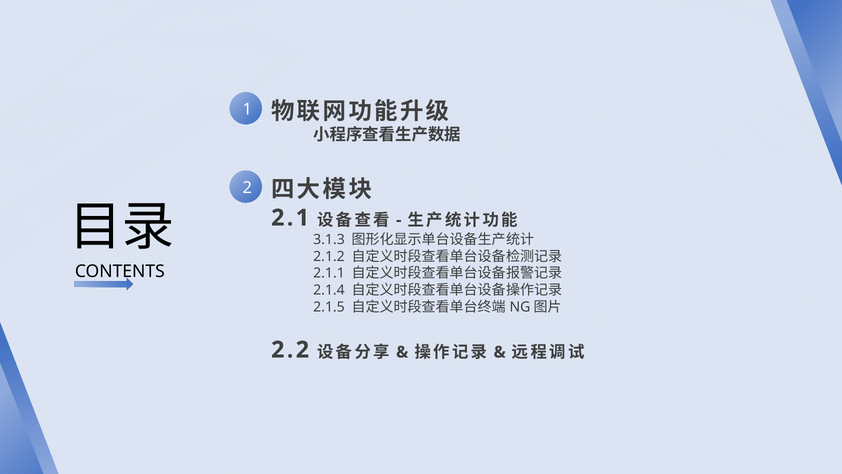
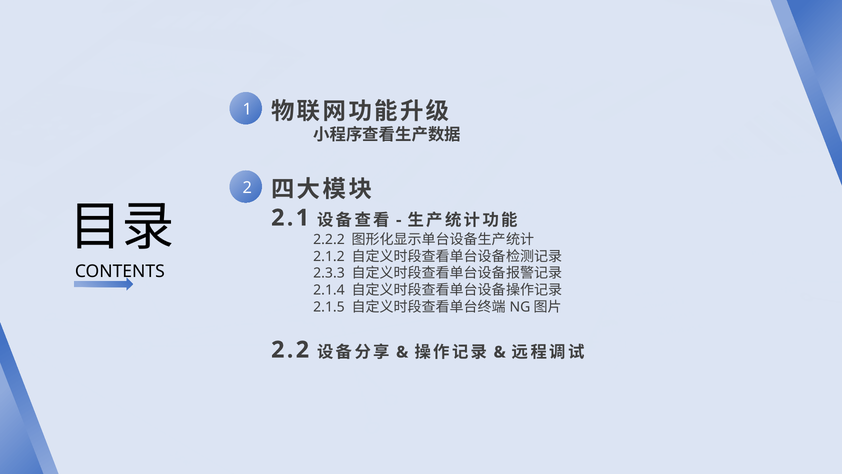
3.1.3: 3.1.3 -> 2.2.2 (329, 239)
2.1.1: 2.1.1 -> 2.3.3 (329, 273)
